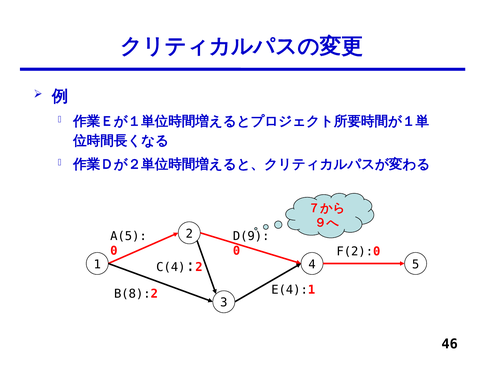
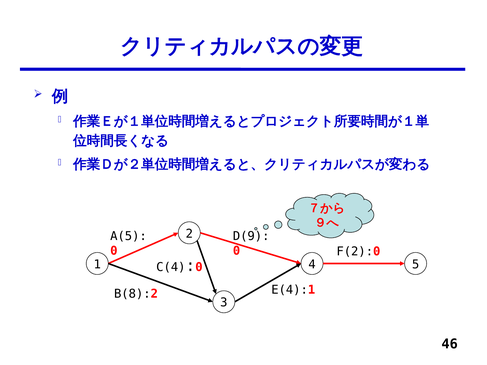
2: 2 -> 0 (199, 267)
